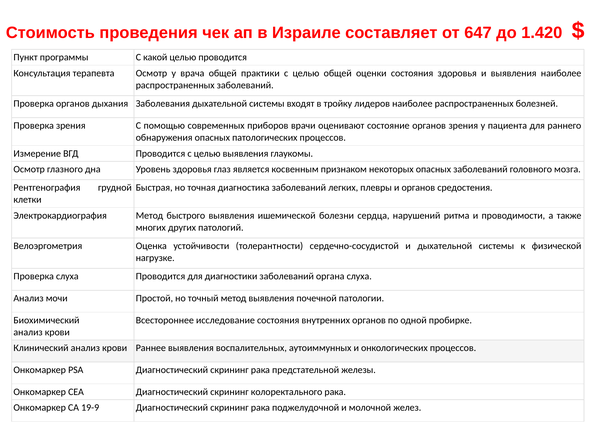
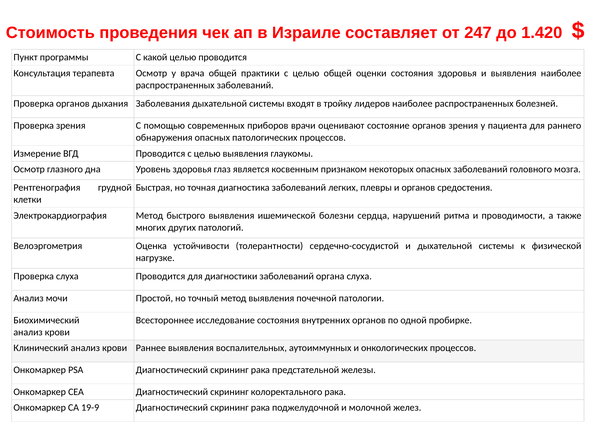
647: 647 -> 247 (478, 33)
